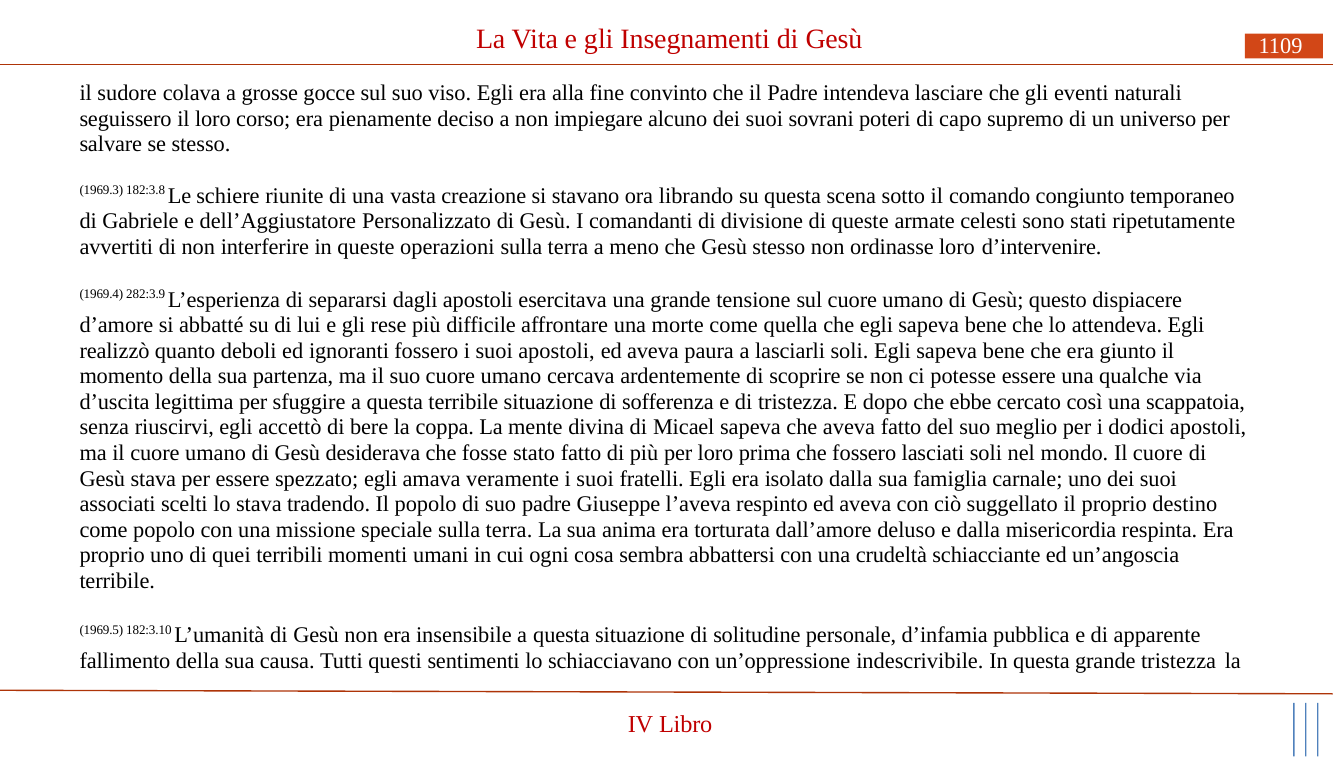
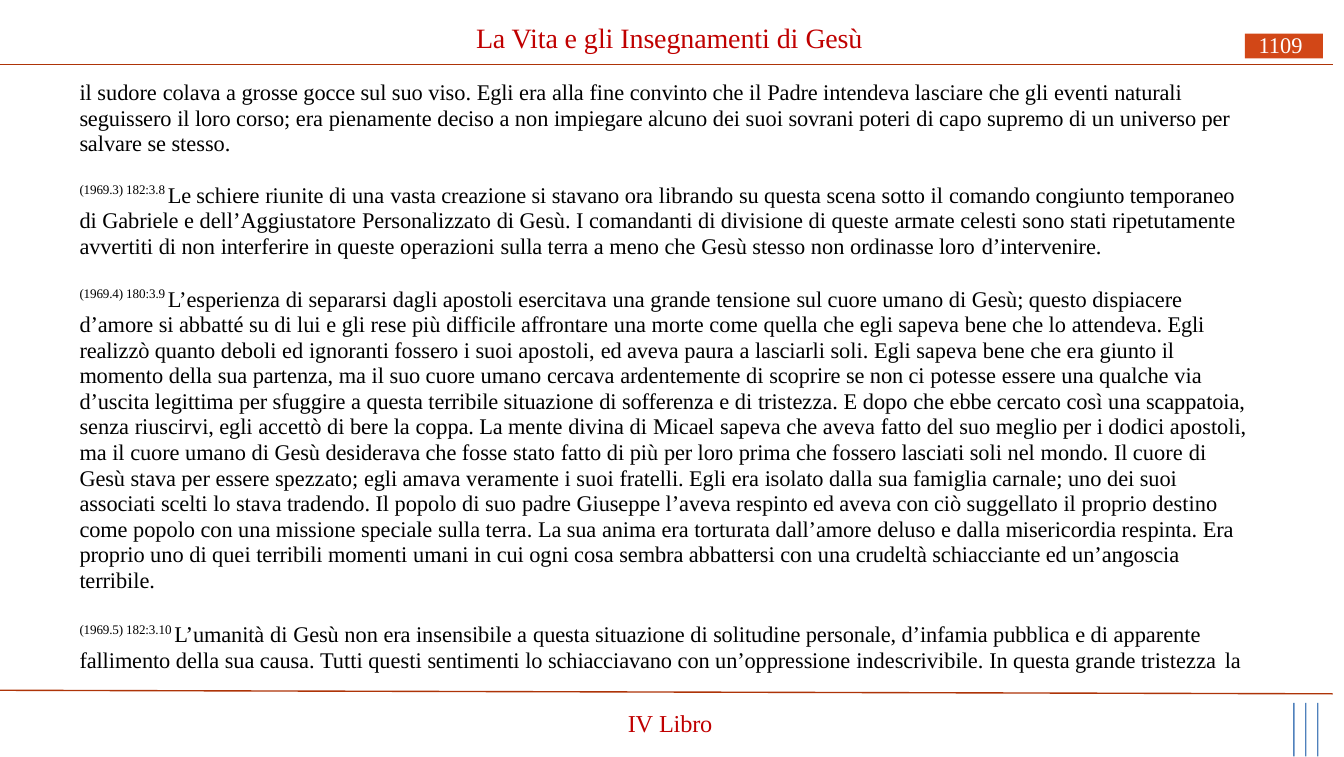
282:3.9: 282:3.9 -> 180:3.9 (146, 294)
